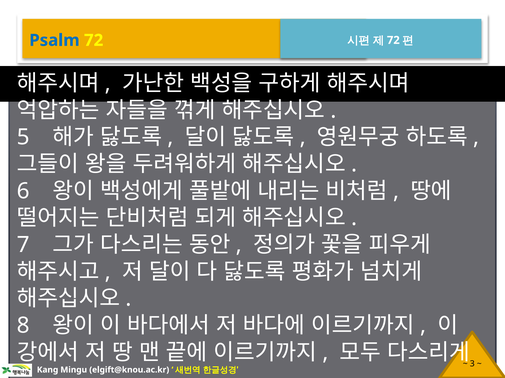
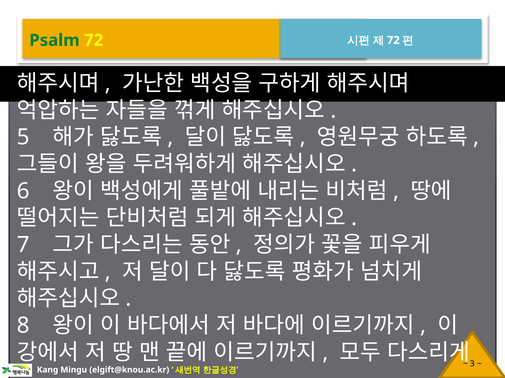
Psalm colour: blue -> green (54, 40)
